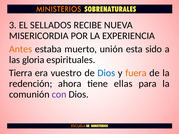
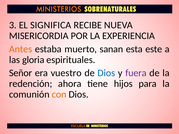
SELLADOS: SELLADOS -> SIGNIFICA (51, 25)
unión: unión -> sanan (111, 49)
sido: sido -> este (154, 49)
Tierra: Tierra -> Señor (21, 73)
fuera colour: orange -> purple (136, 73)
ellas: ellas -> hijos (123, 84)
con colour: purple -> orange (59, 95)
